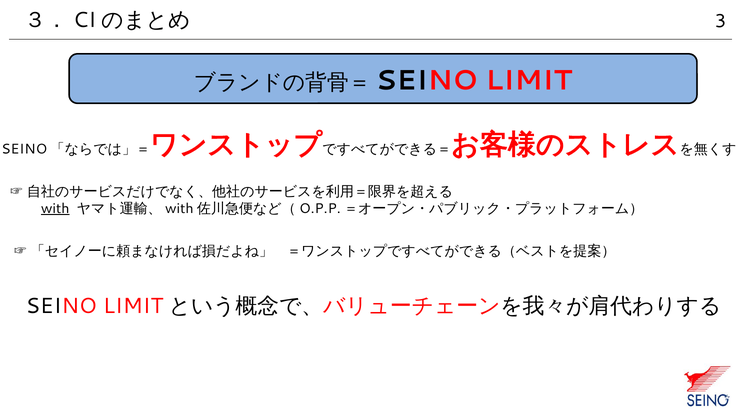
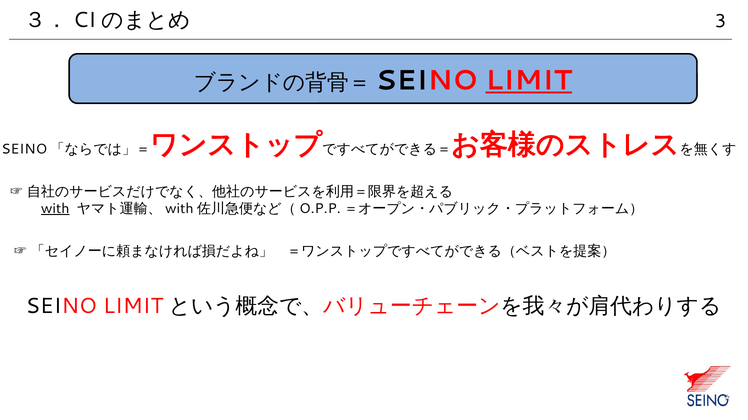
LIMIT underline: none -> present (529, 81)
